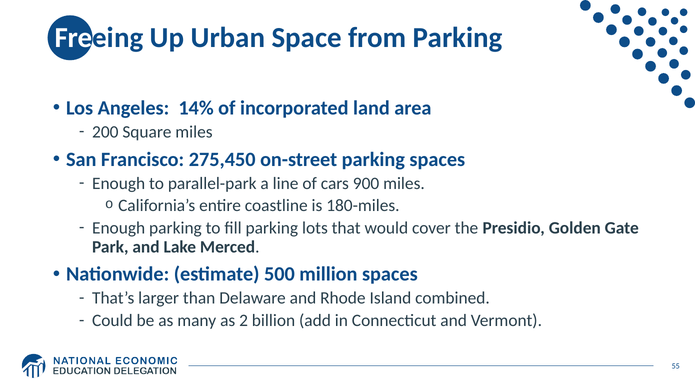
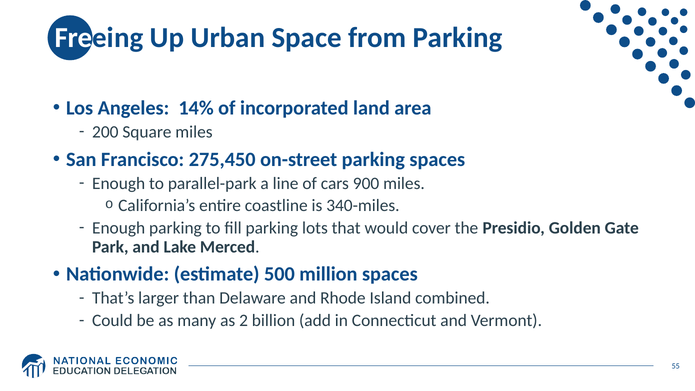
180-miles: 180-miles -> 340-miles (363, 206)
